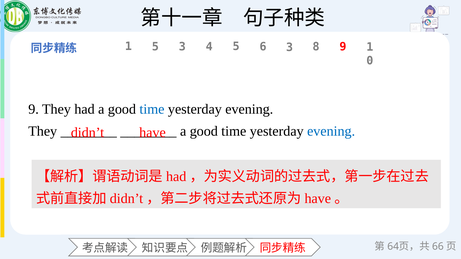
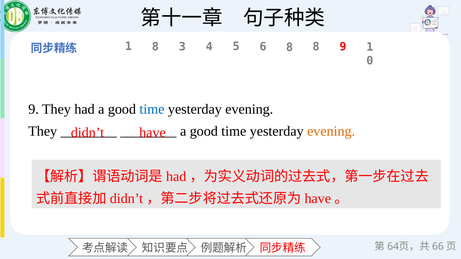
1 5: 5 -> 8 (155, 47)
6 3: 3 -> 8 (289, 47)
evening colour: blue -> orange (331, 131)
